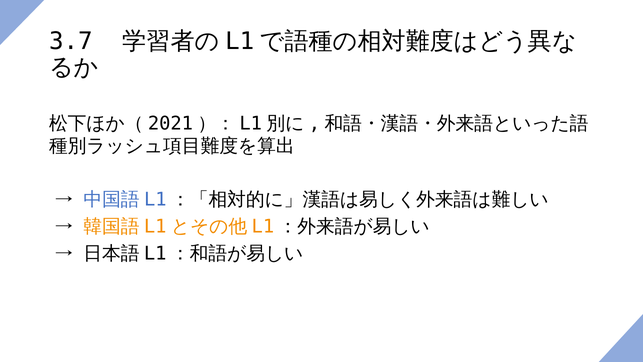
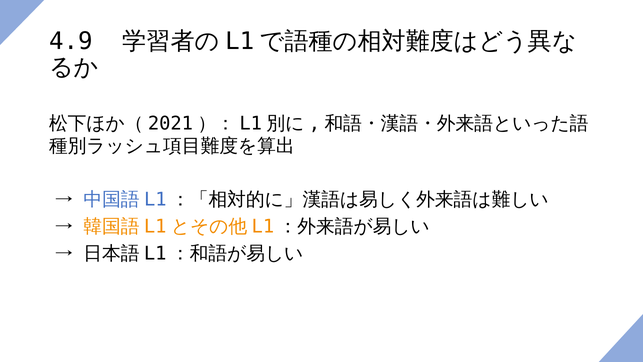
3.7: 3.7 -> 4.9 (71, 41)
